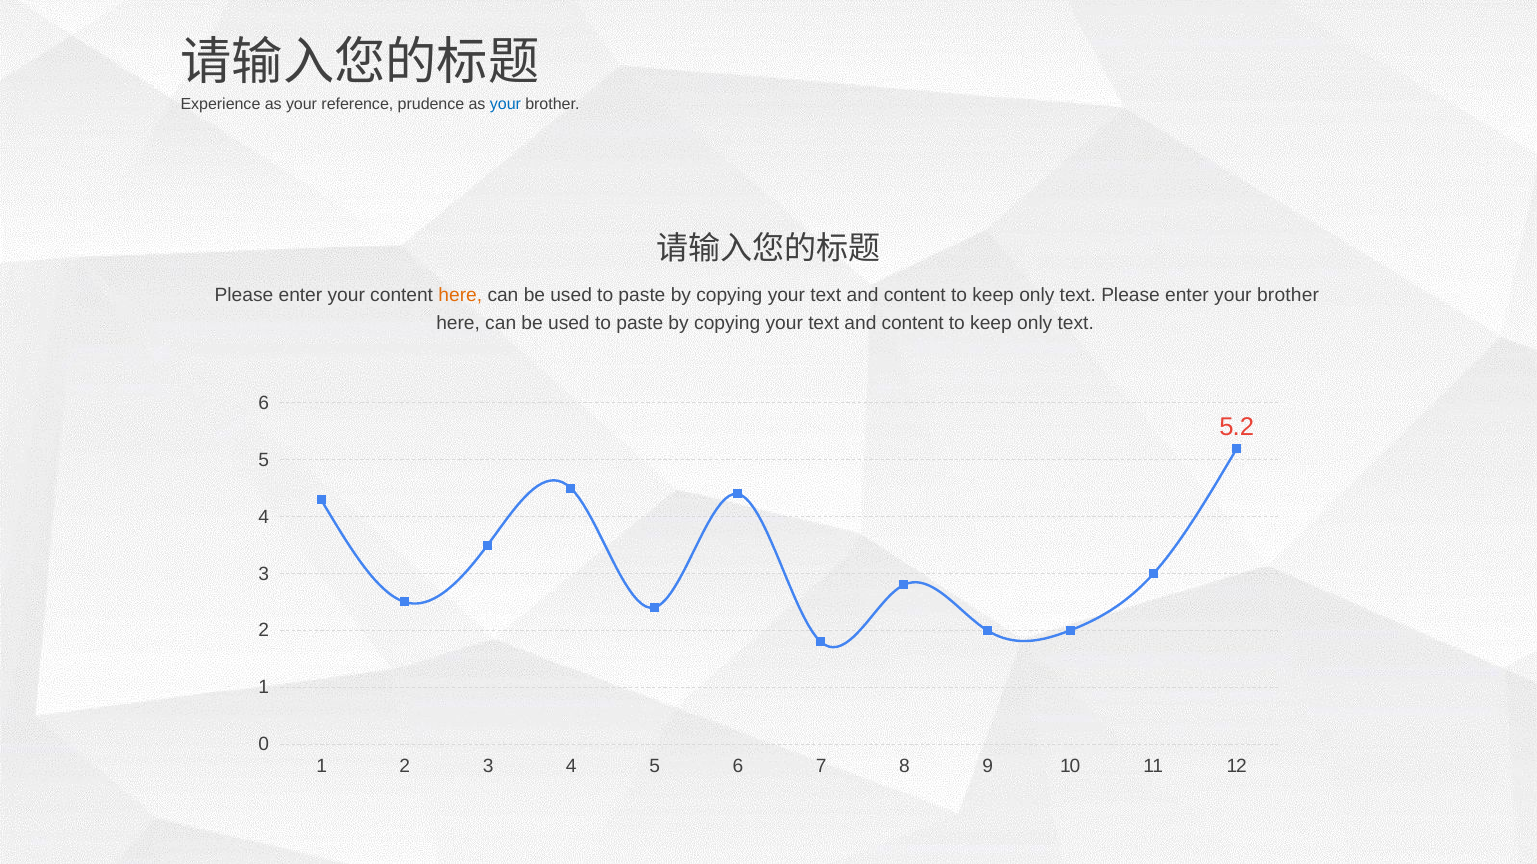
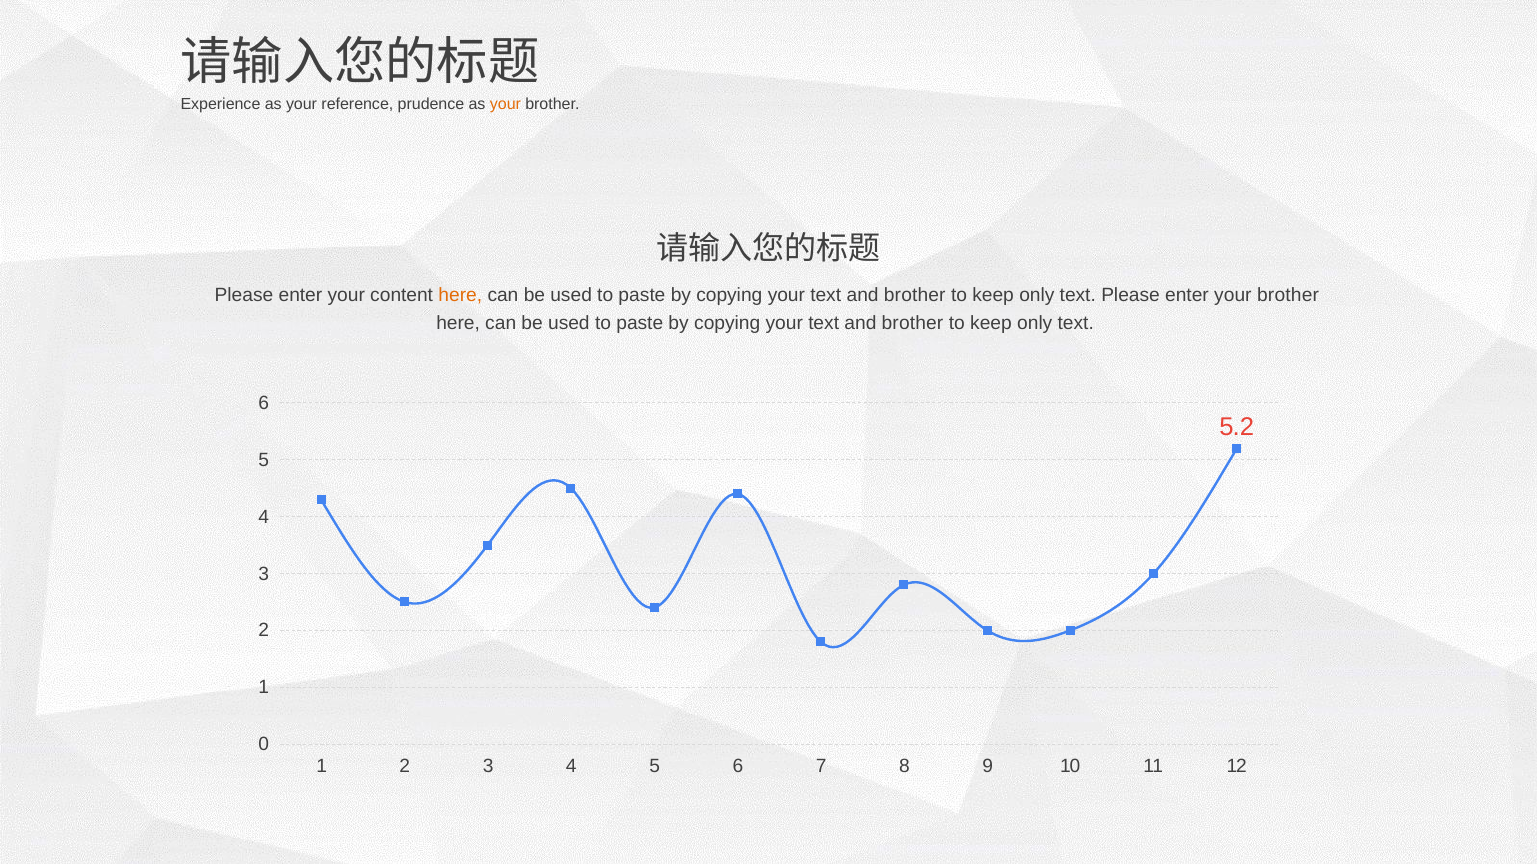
your colour: blue -> orange (505, 104)
content: content -> brother (915, 295)
content: content -> brother (913, 323)
